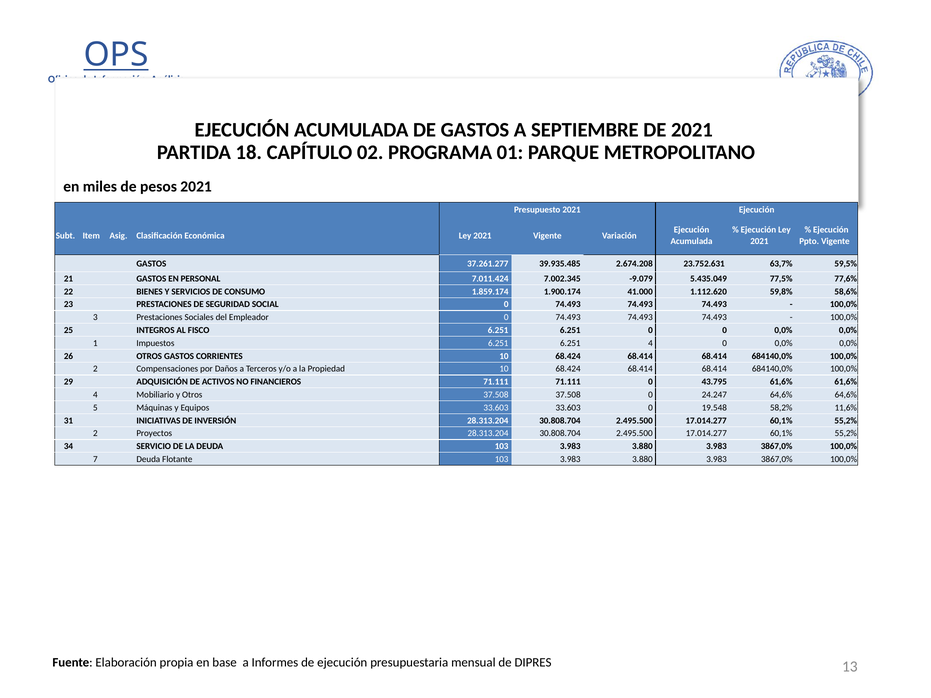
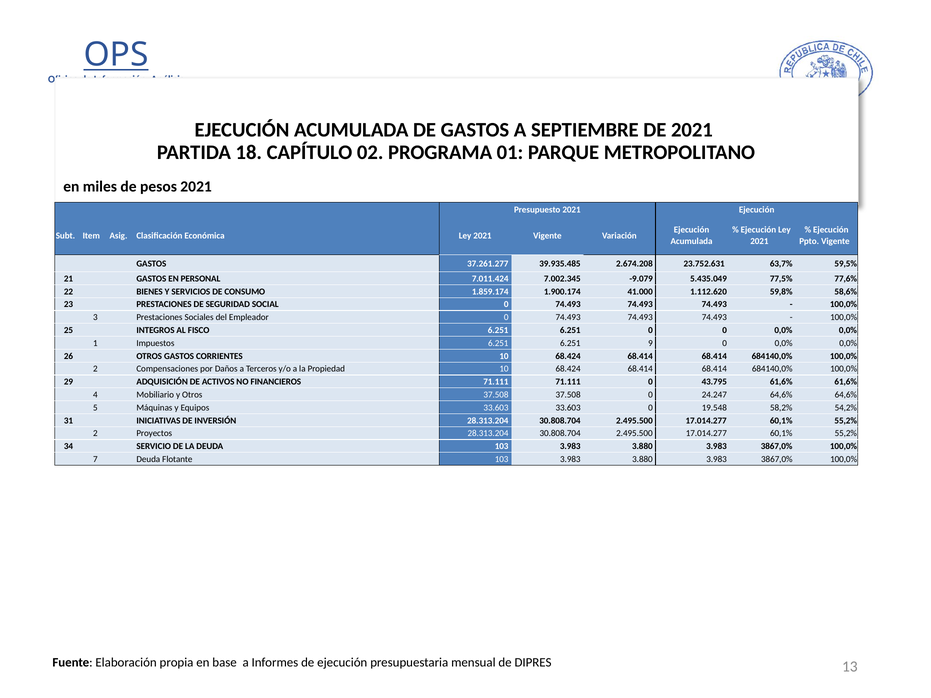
6.251 4: 4 -> 9 (650, 343)
11,6%: 11,6% -> 54,2% (846, 408)
